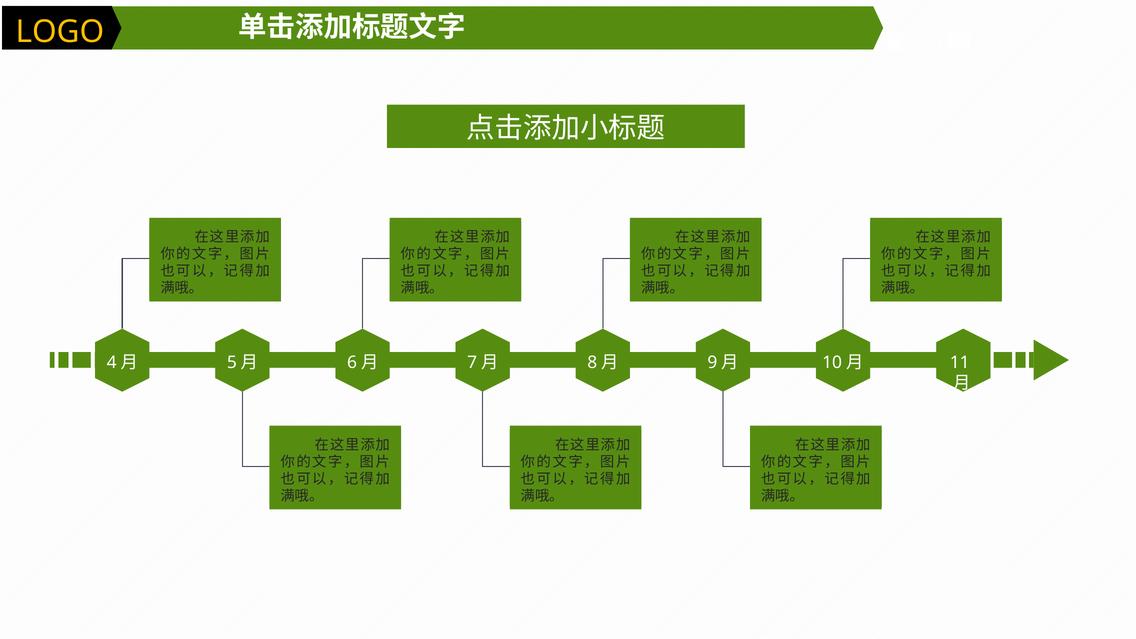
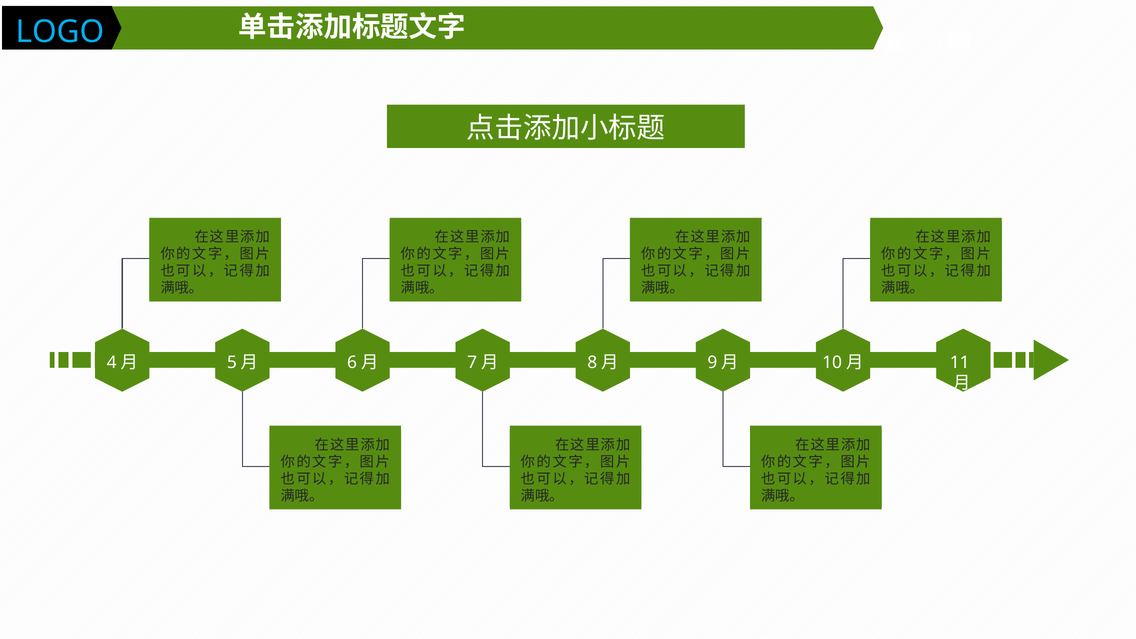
LOGO colour: yellow -> light blue (60, 32)
